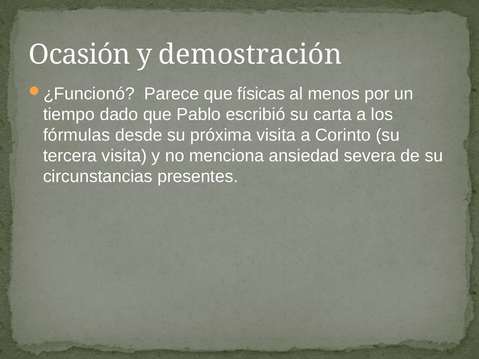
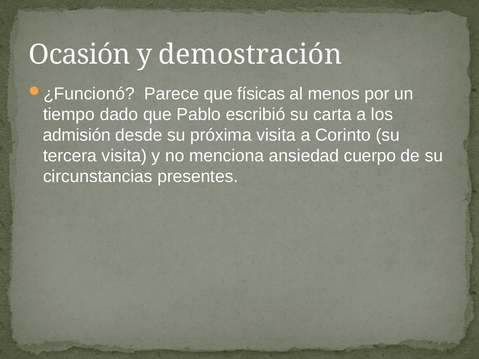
fórmulas: fórmulas -> admisión (77, 135)
severa: severa -> cuerpo (370, 156)
